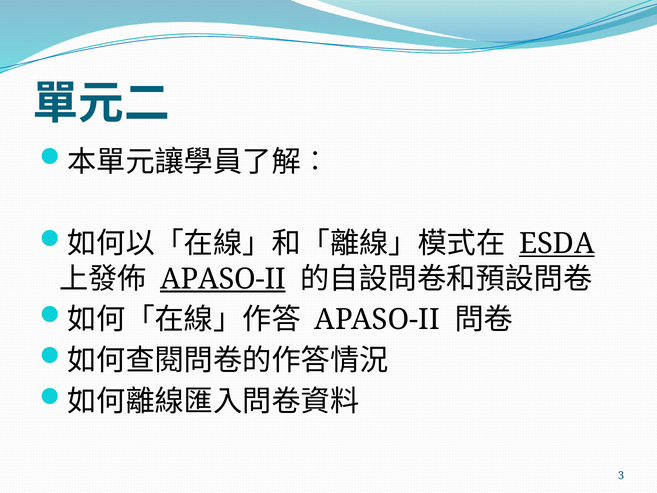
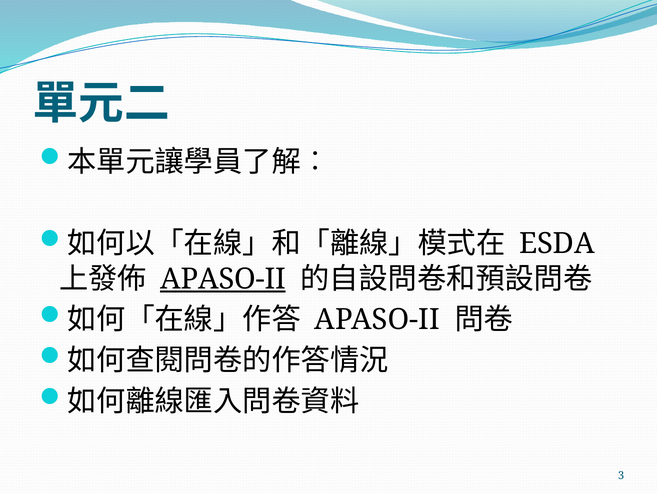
ESDA underline: present -> none (557, 244)
